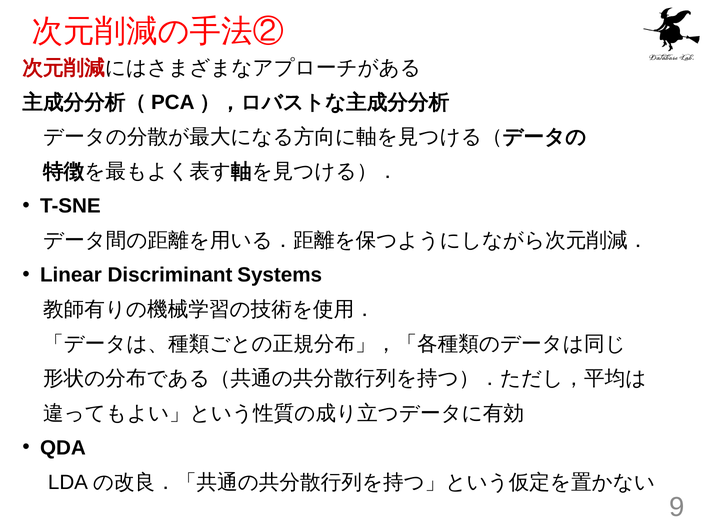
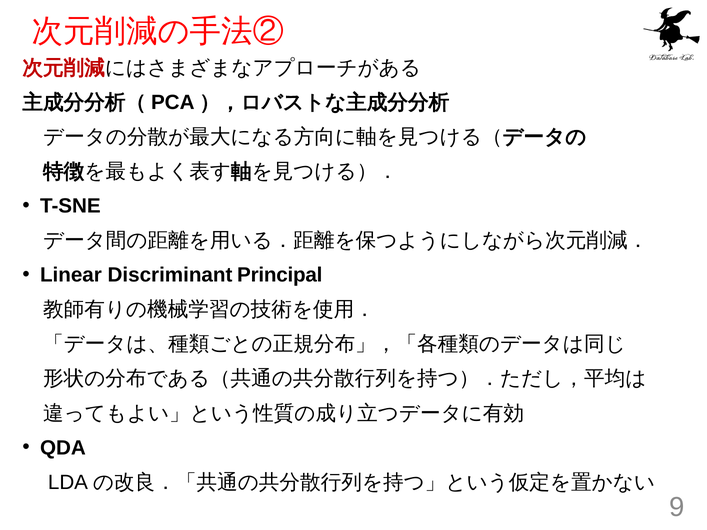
Systems: Systems -> Principal (280, 275)
